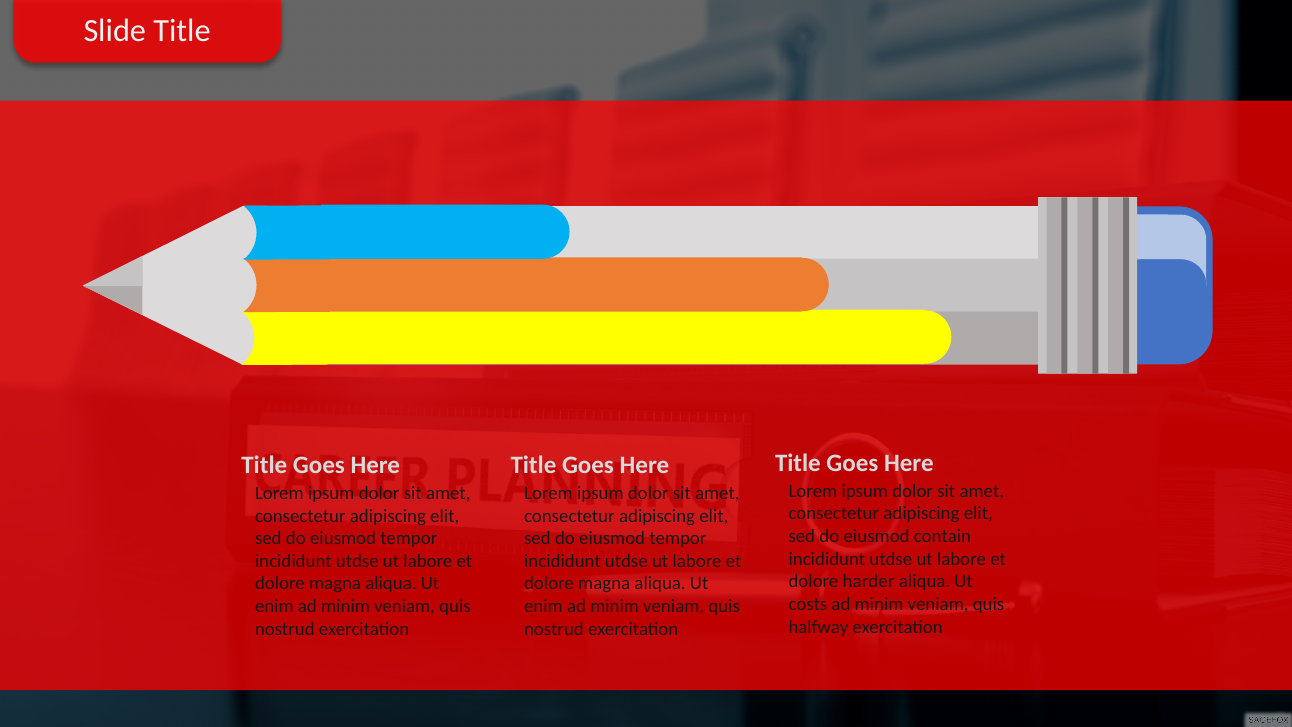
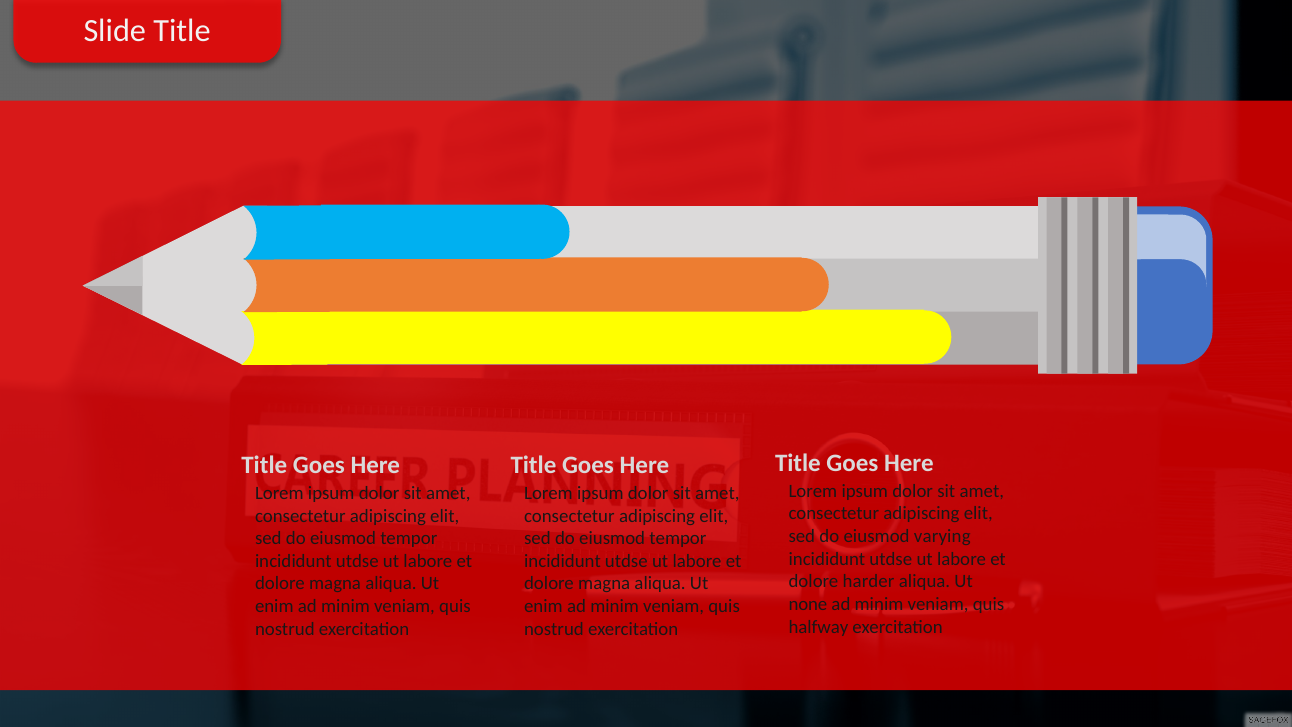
contain: contain -> varying (942, 536)
costs: costs -> none (808, 604)
